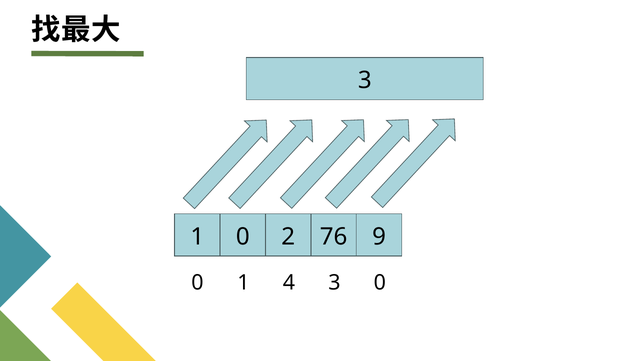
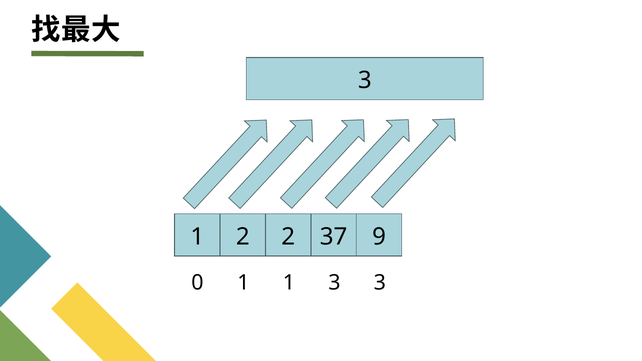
1 0: 0 -> 2 (243, 237)
76: 76 -> 37 (334, 237)
1 4: 4 -> 1 (289, 283)
0: 0 -> 3 (380, 283)
